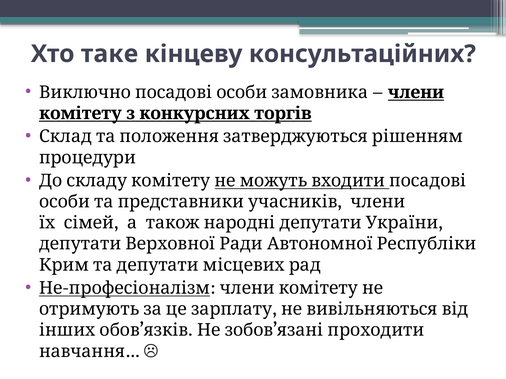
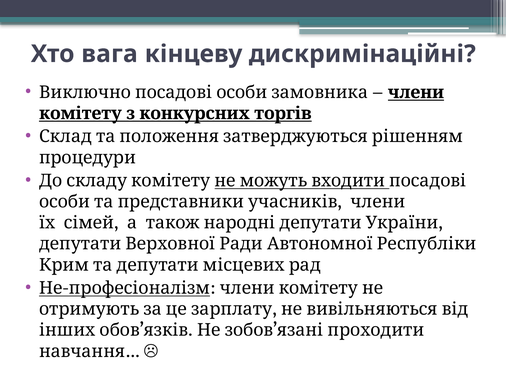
таке: таке -> вага (109, 54)
консультаційних: консультаційних -> дискримінаційні (362, 54)
